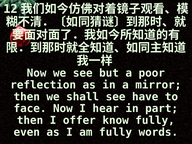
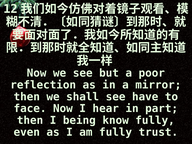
offer: offer -> being (79, 120)
words: words -> trust (158, 132)
